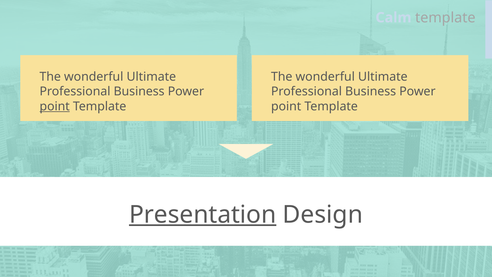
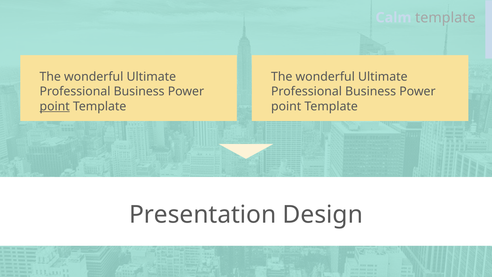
Presentation underline: present -> none (203, 214)
